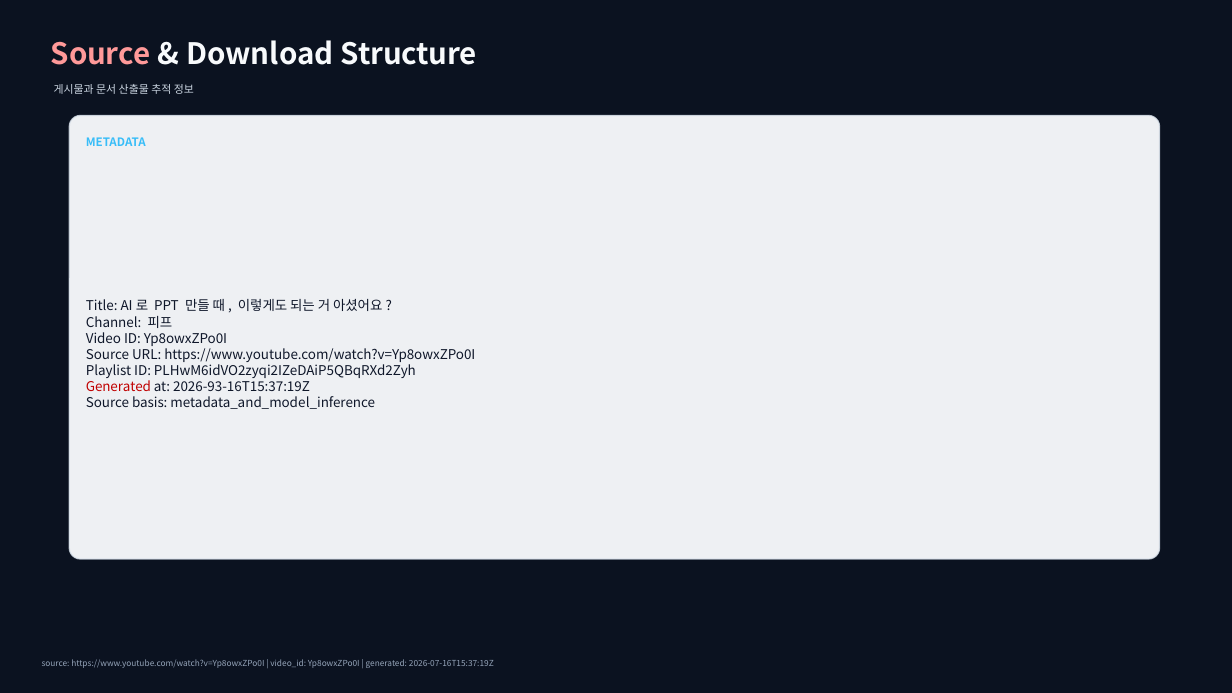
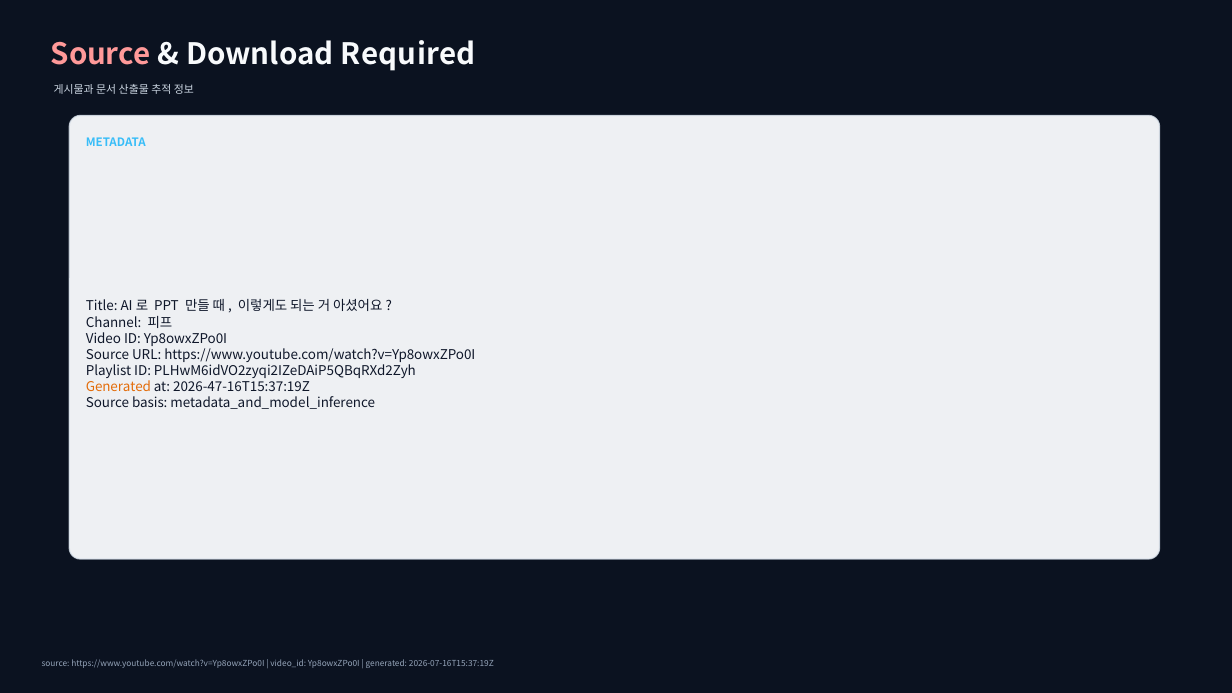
Structure: Structure -> Required (408, 55)
Generated colour: red -> orange (118, 387)
2026-93-16T15:37:19Z: 2026-93-16T15:37:19Z -> 2026-47-16T15:37:19Z (242, 387)
